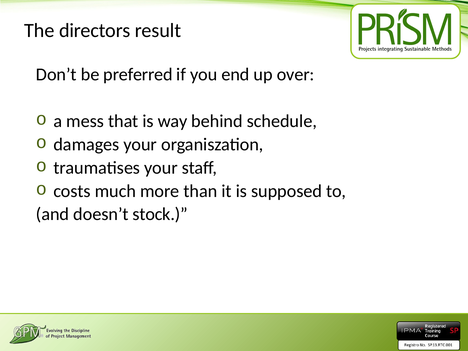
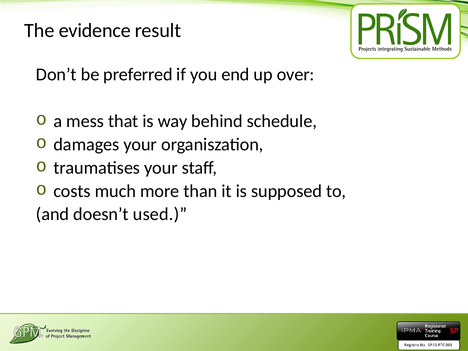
directors: directors -> evidence (95, 31)
stock: stock -> used (160, 214)
